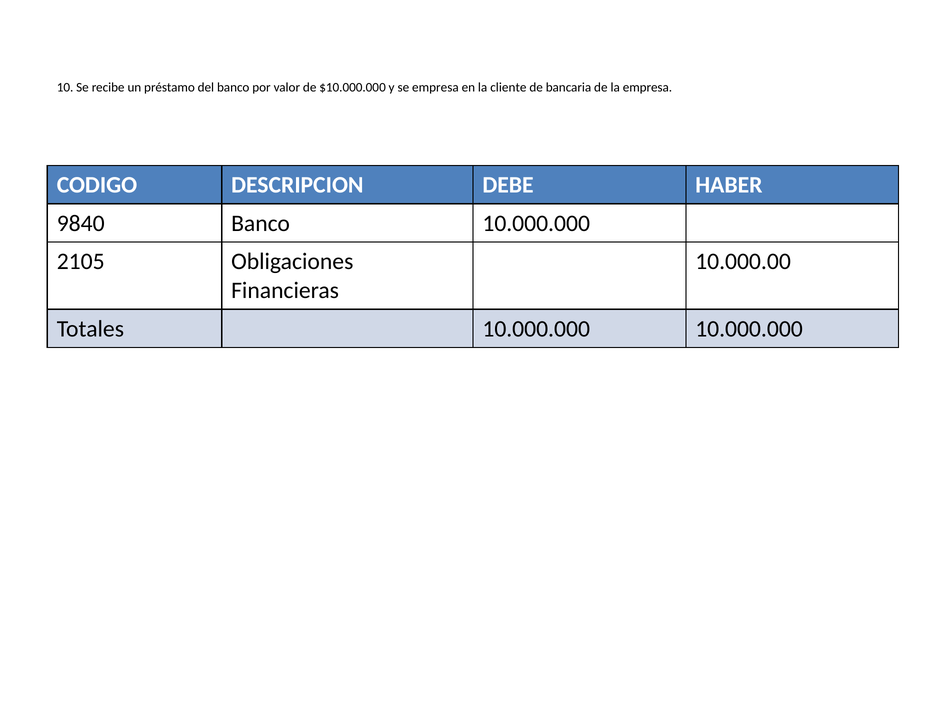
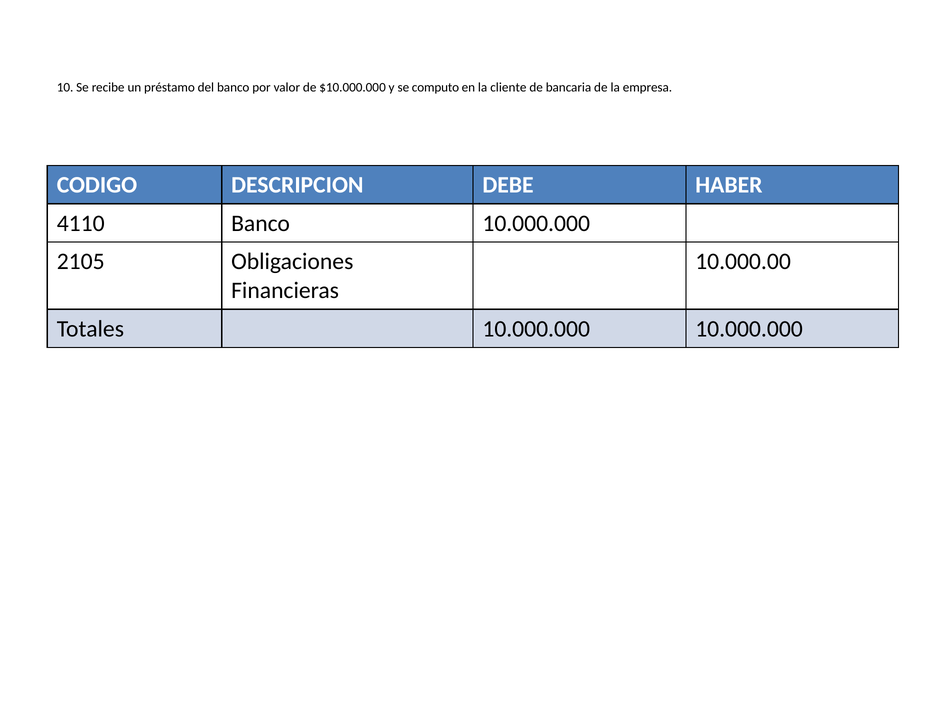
se empresa: empresa -> computo (435, 88)
9840: 9840 -> 4110 (81, 223)
